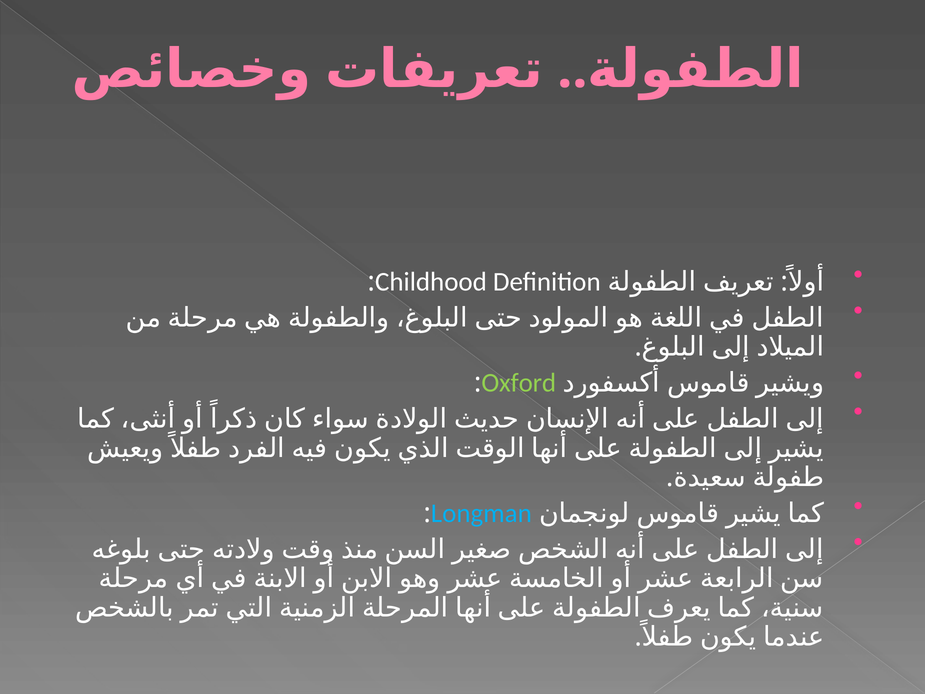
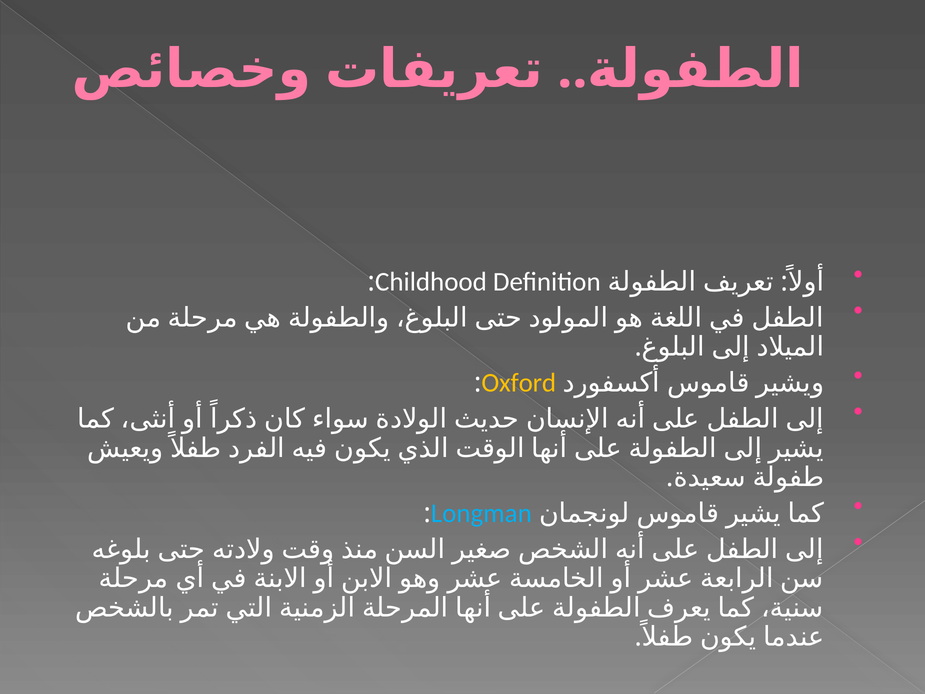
Oxford colour: light green -> yellow (519, 383)
